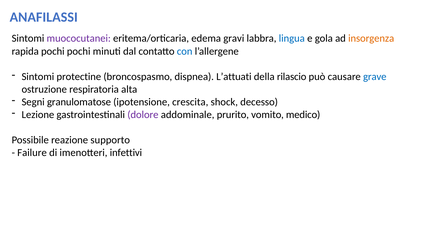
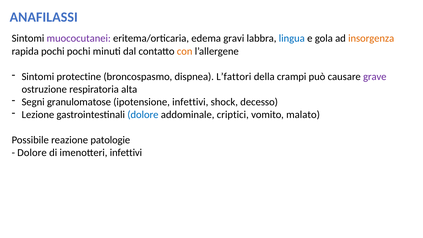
con colour: blue -> orange (185, 51)
L’attuati: L’attuati -> L’fattori (234, 77)
rilascio: rilascio -> crampi (292, 77)
grave colour: blue -> purple (375, 77)
ipotensione crescita: crescita -> infettivi (190, 102)
dolore colour: purple -> blue (143, 115)
prurito: prurito -> criptici (233, 115)
medico: medico -> malato (303, 115)
supporto: supporto -> patologie (110, 140)
Failure: Failure -> Dolore (32, 153)
